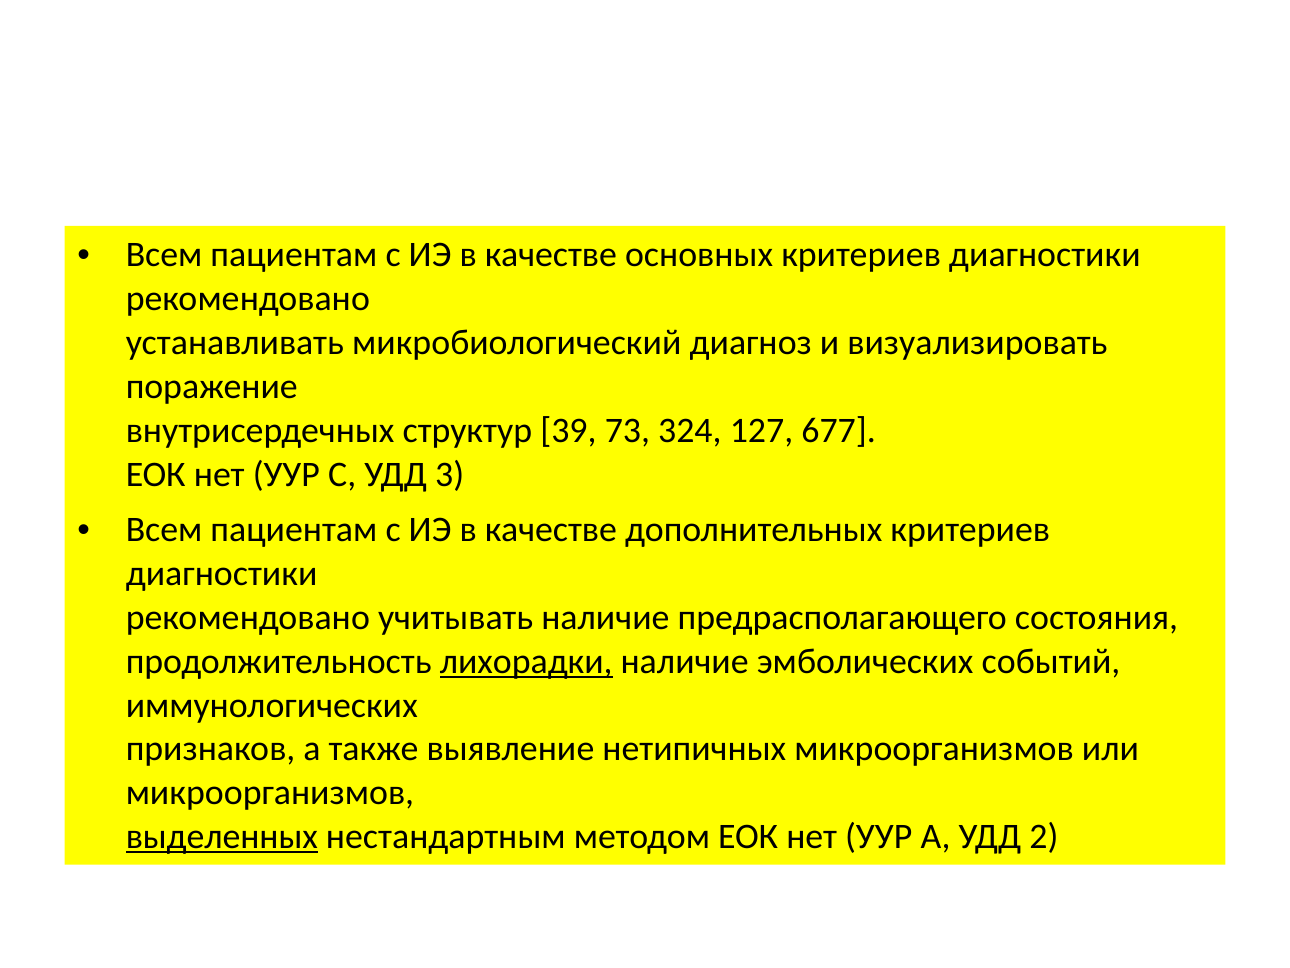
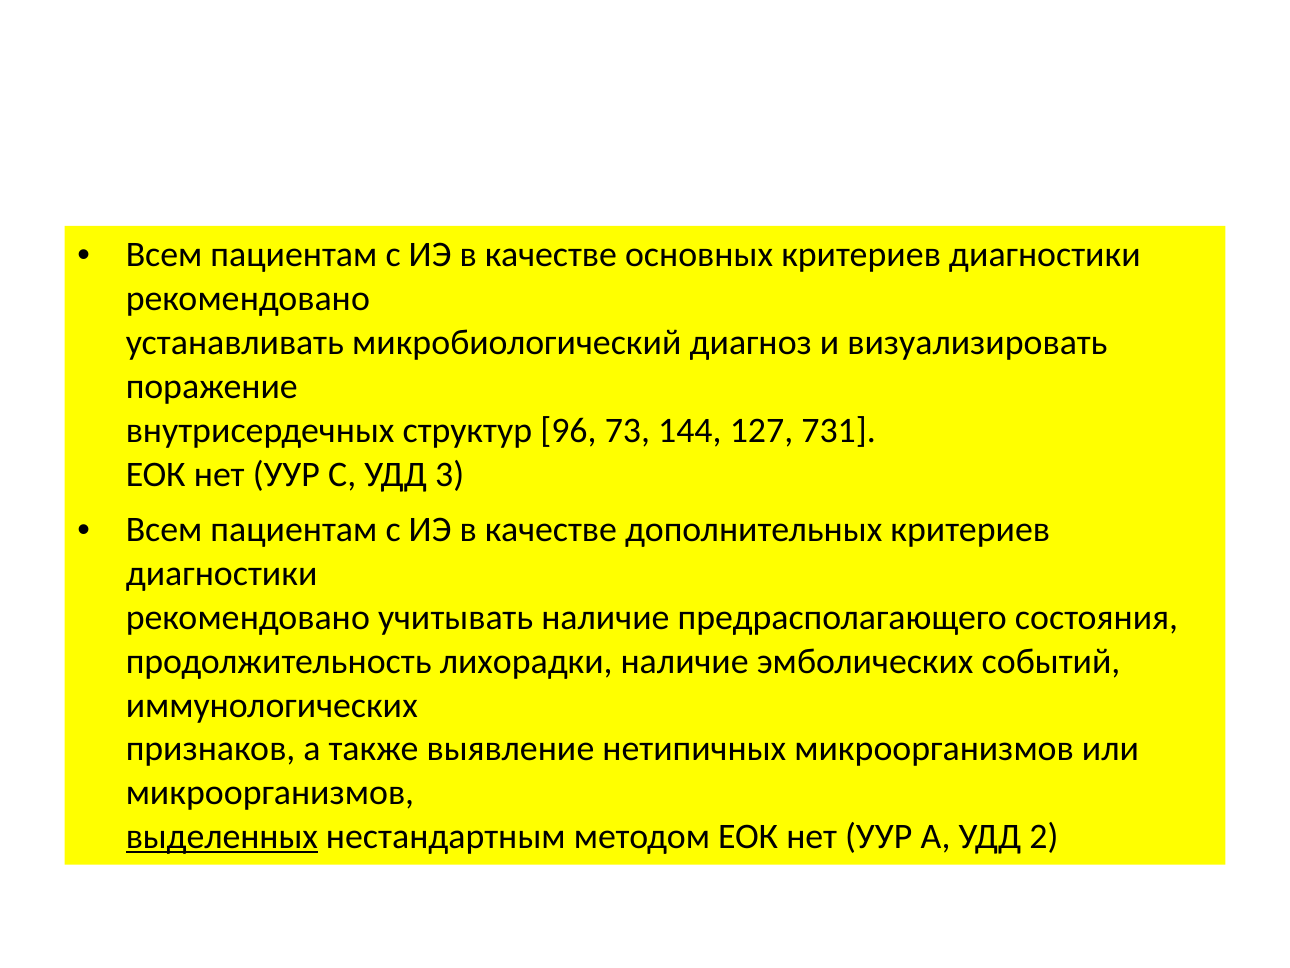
39: 39 -> 96 (568, 430)
324: 324 -> 144 (690, 430)
677: 677 -> 731 (839, 430)
лихорадки underline: present -> none (526, 661)
